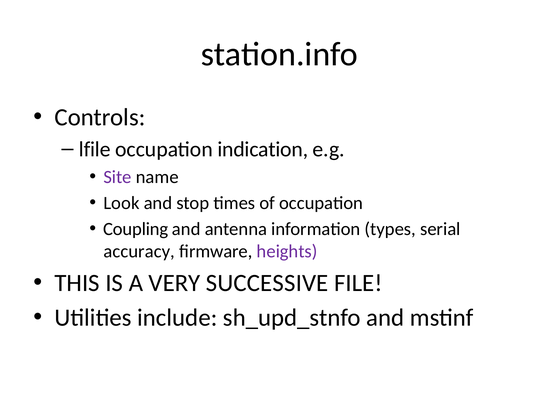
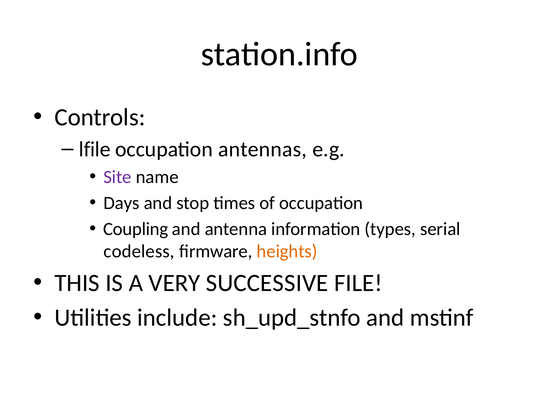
indication: indication -> antennas (263, 149)
Look: Look -> Days (121, 203)
accuracy: accuracy -> codeless (139, 252)
heights colour: purple -> orange (287, 252)
